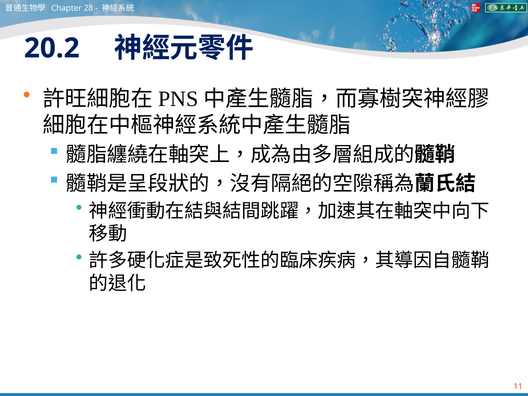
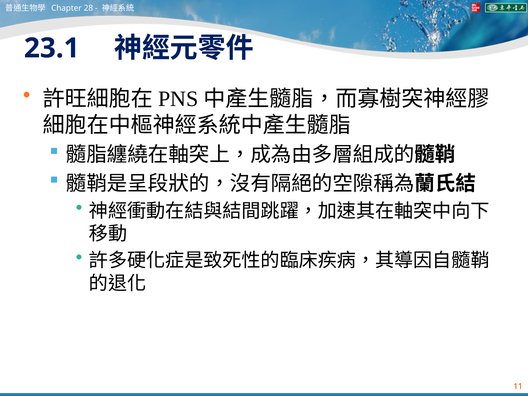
20.2: 20.2 -> 23.1 (52, 48)
